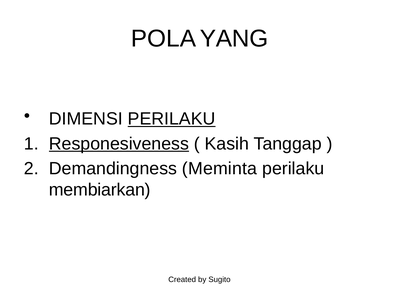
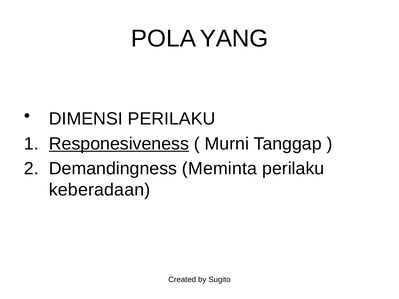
PERILAKU underline: present -> none (172, 119)
Kasih: Kasih -> Murni (227, 144)
membiarkan: membiarkan -> keberadaan (100, 190)
